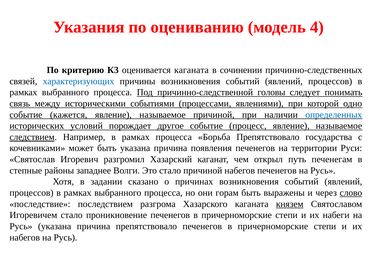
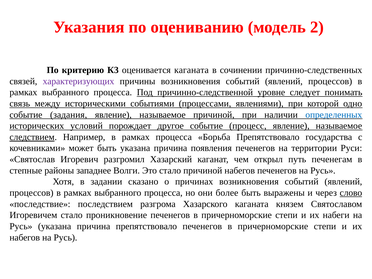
4: 4 -> 2 (317, 27)
характеризующих colour: blue -> purple (79, 81)
головы: головы -> уровне (271, 92)
кажется: кажется -> задания (69, 115)
горам: горам -> более (227, 193)
князем underline: present -> none (290, 204)
